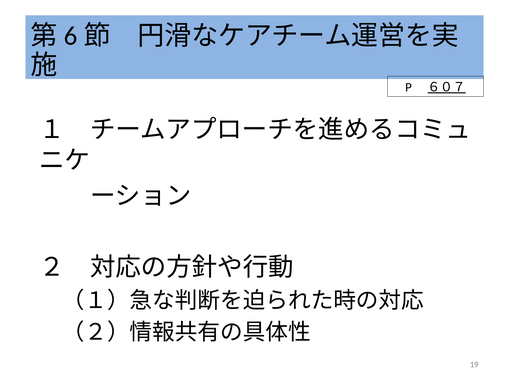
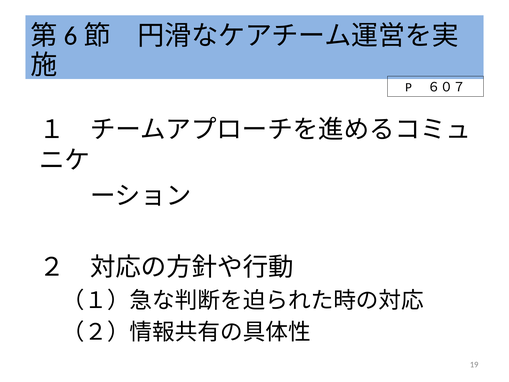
６０７ underline: present -> none (447, 87)
